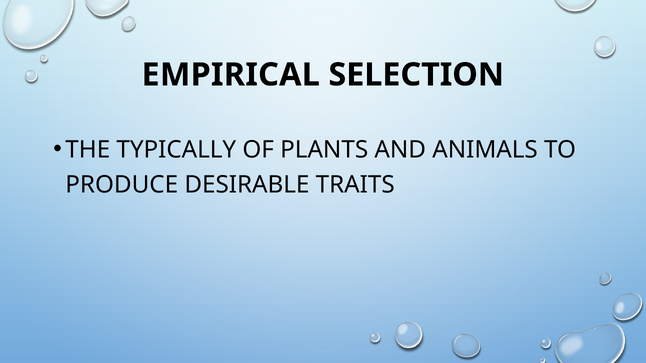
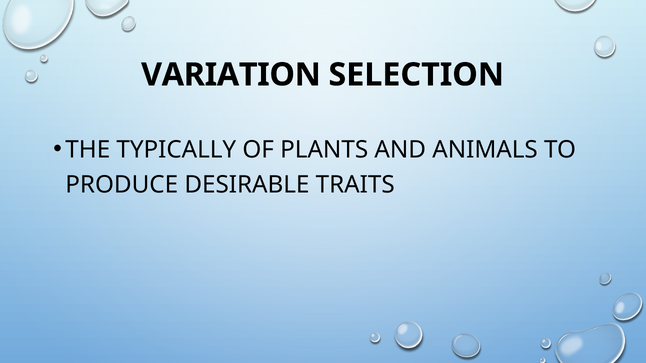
EMPIRICAL: EMPIRICAL -> VARIATION (231, 75)
